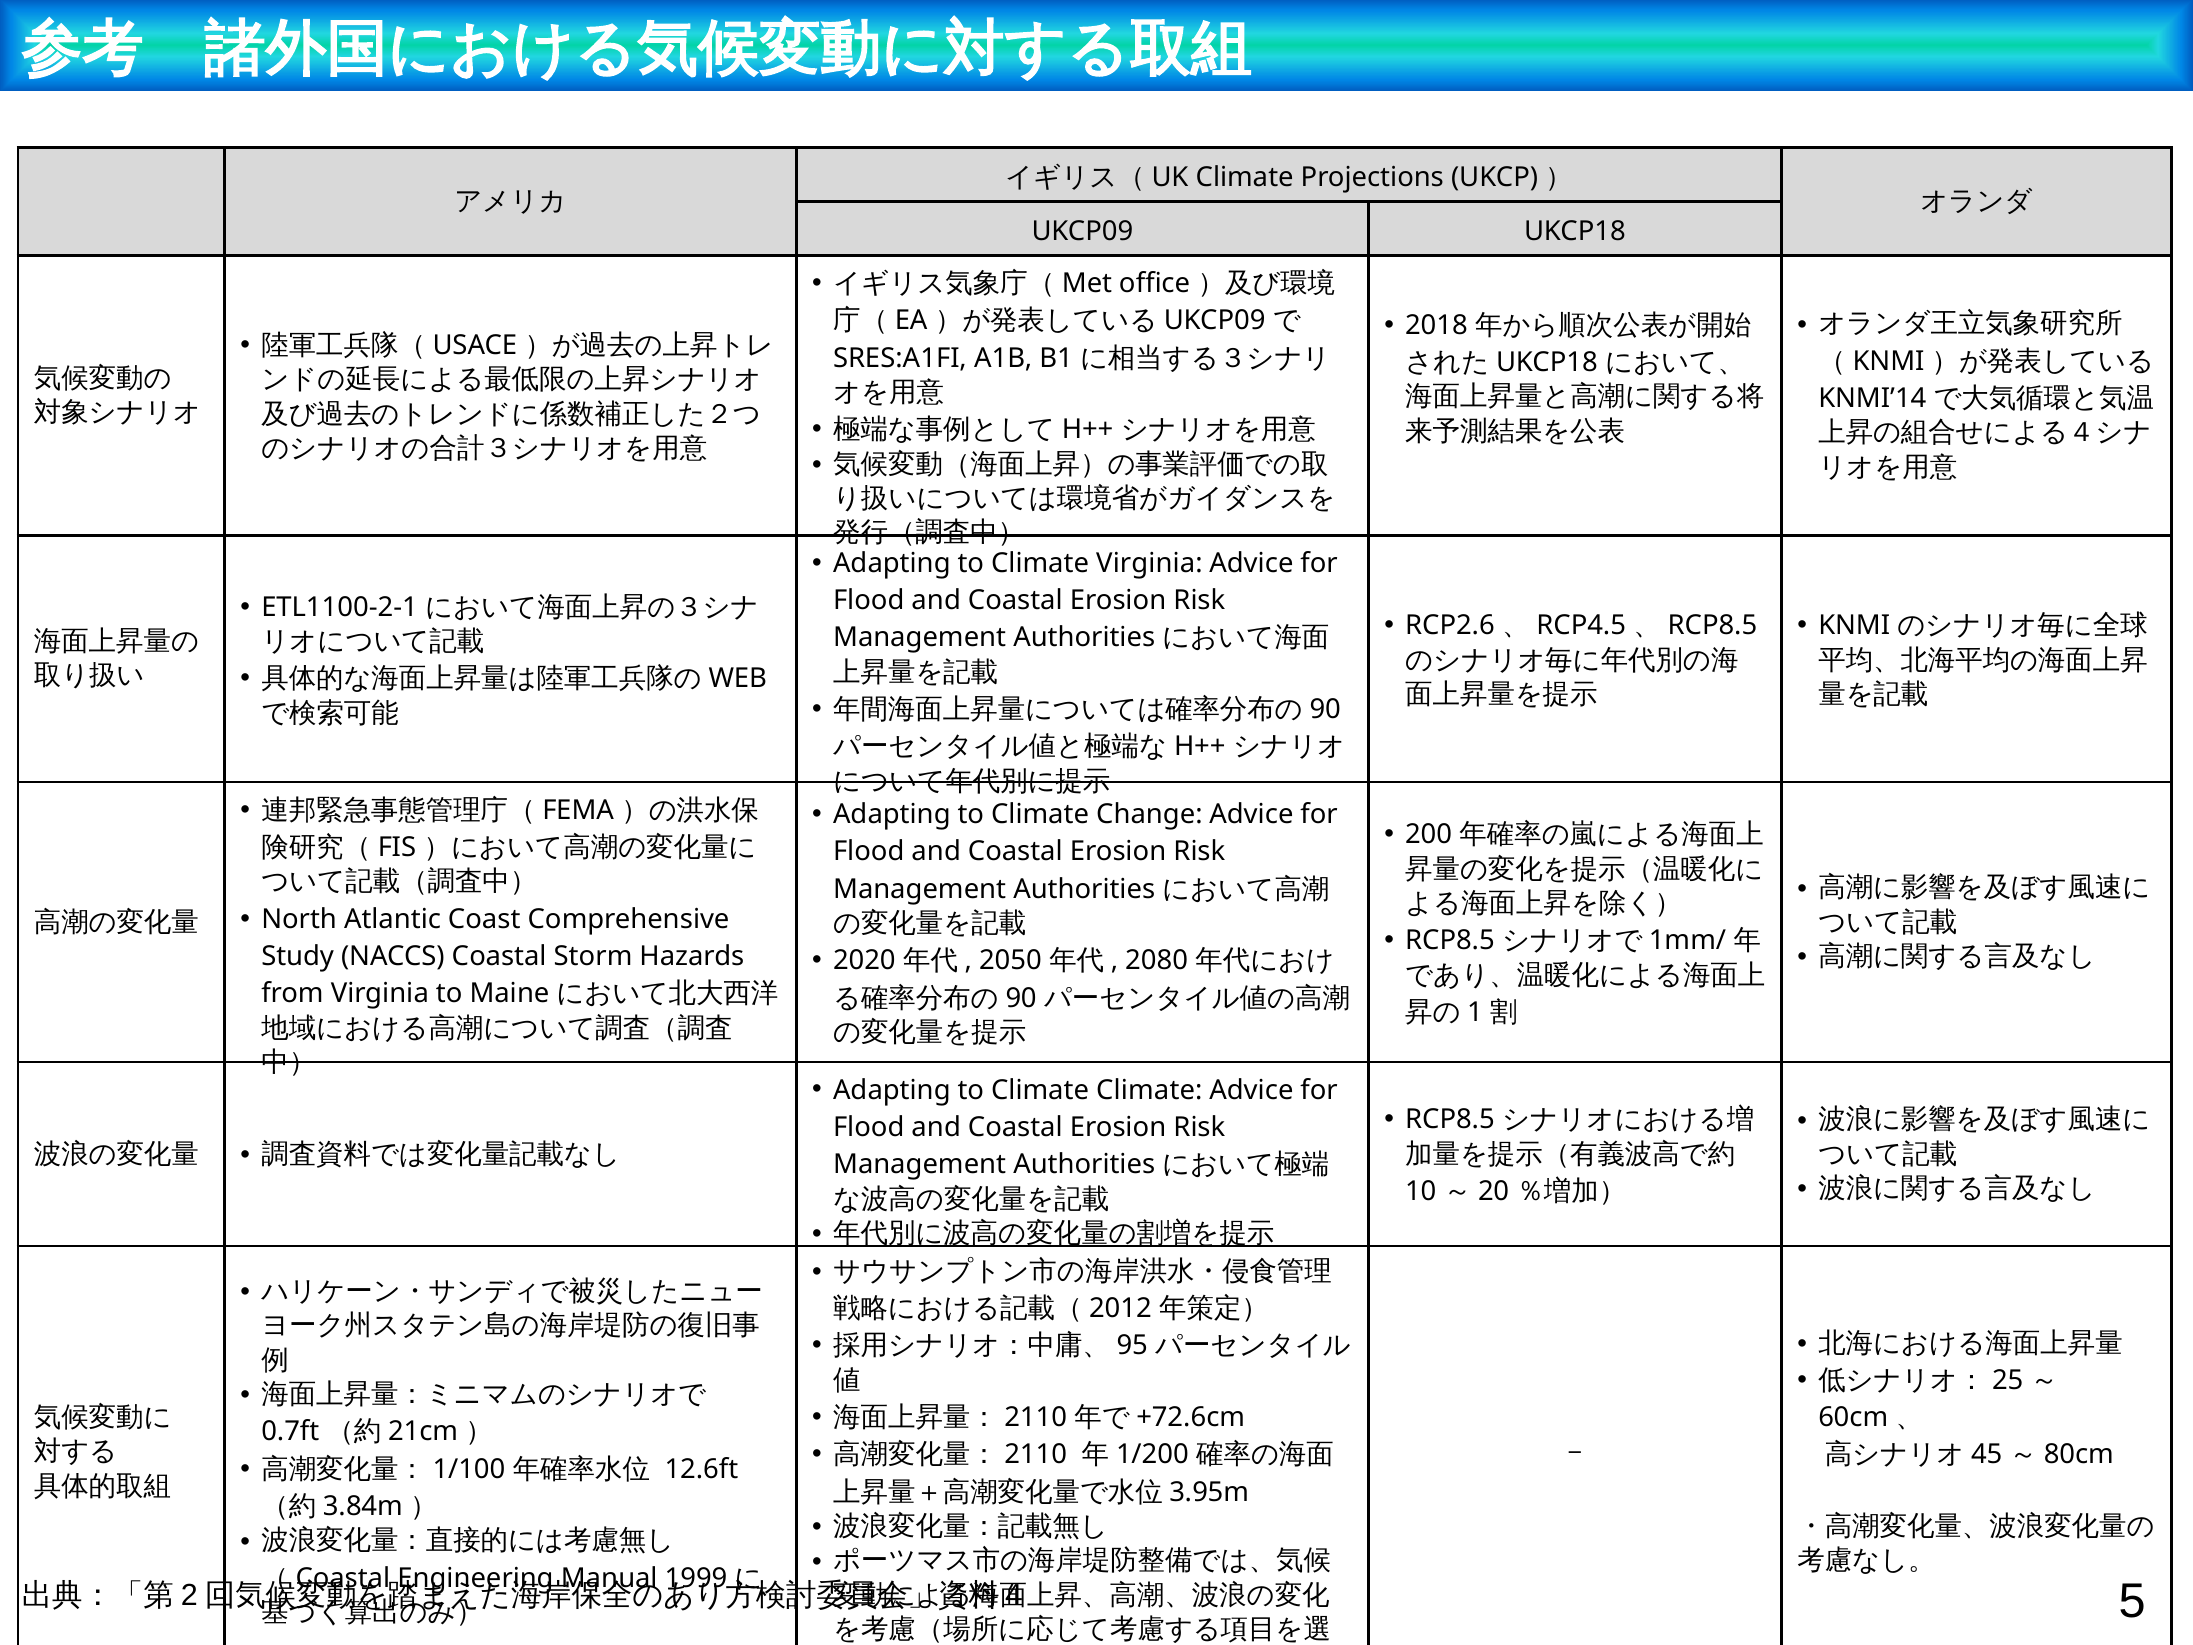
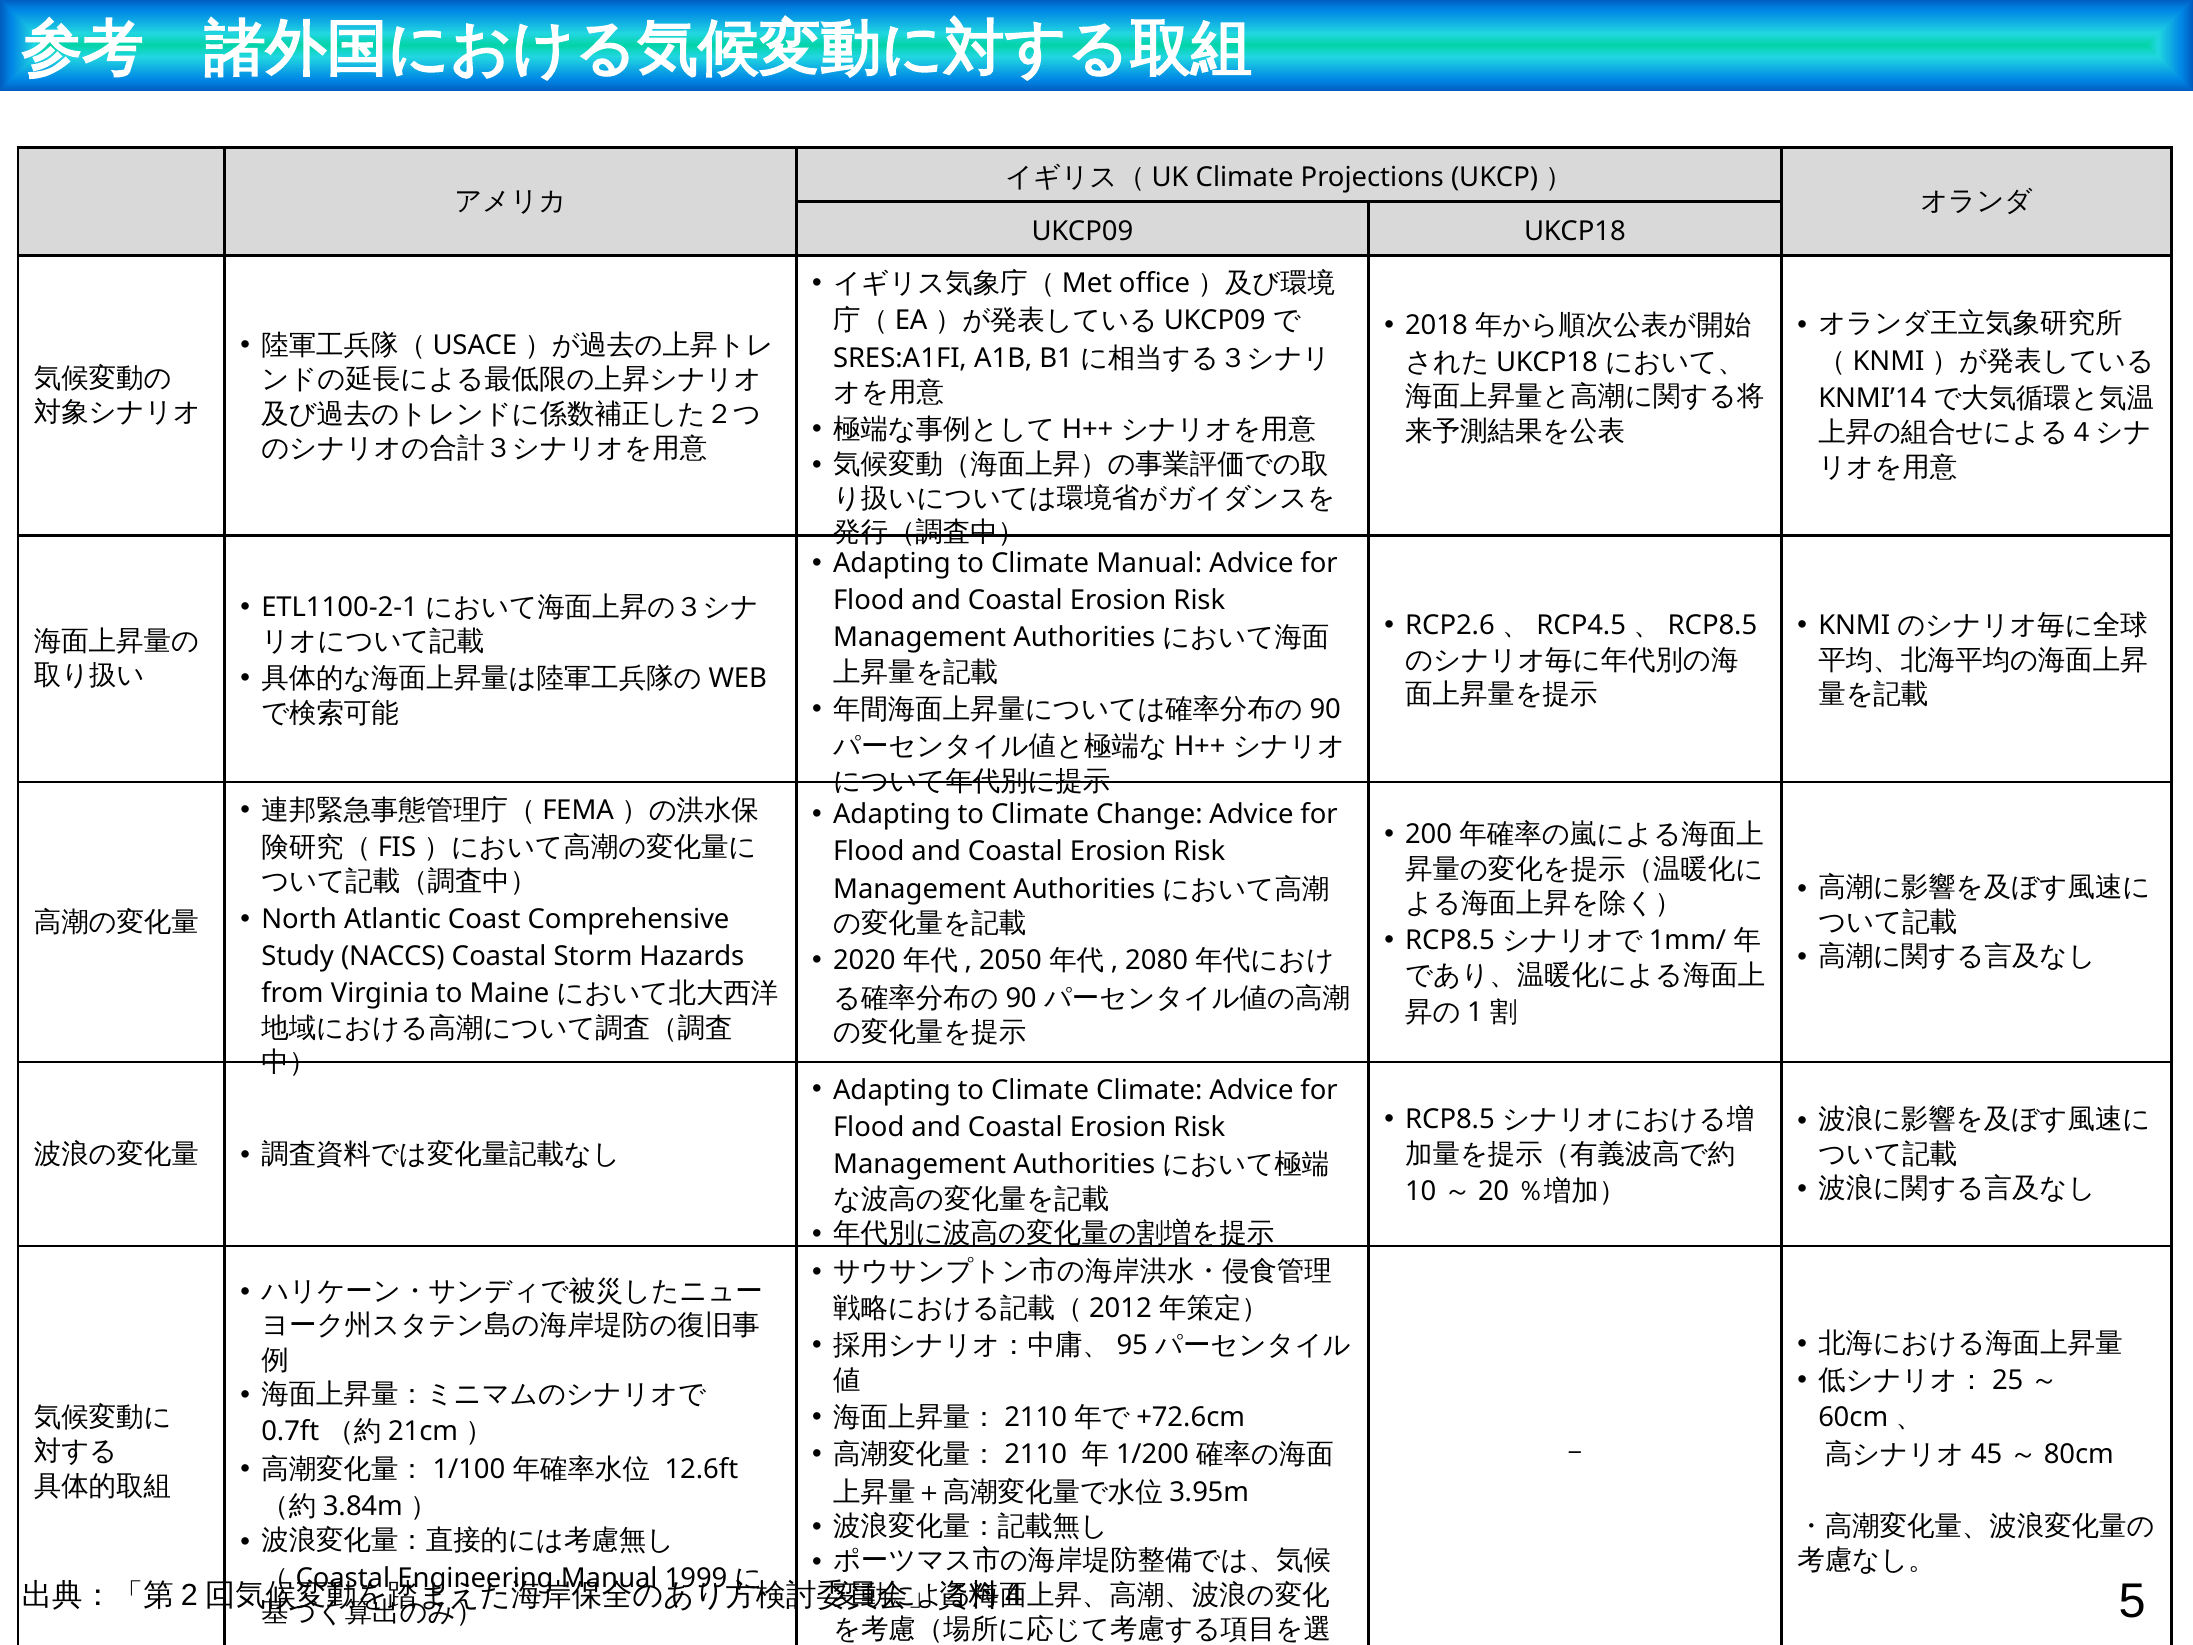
Climate Virginia: Virginia -> Manual (1149, 563)
